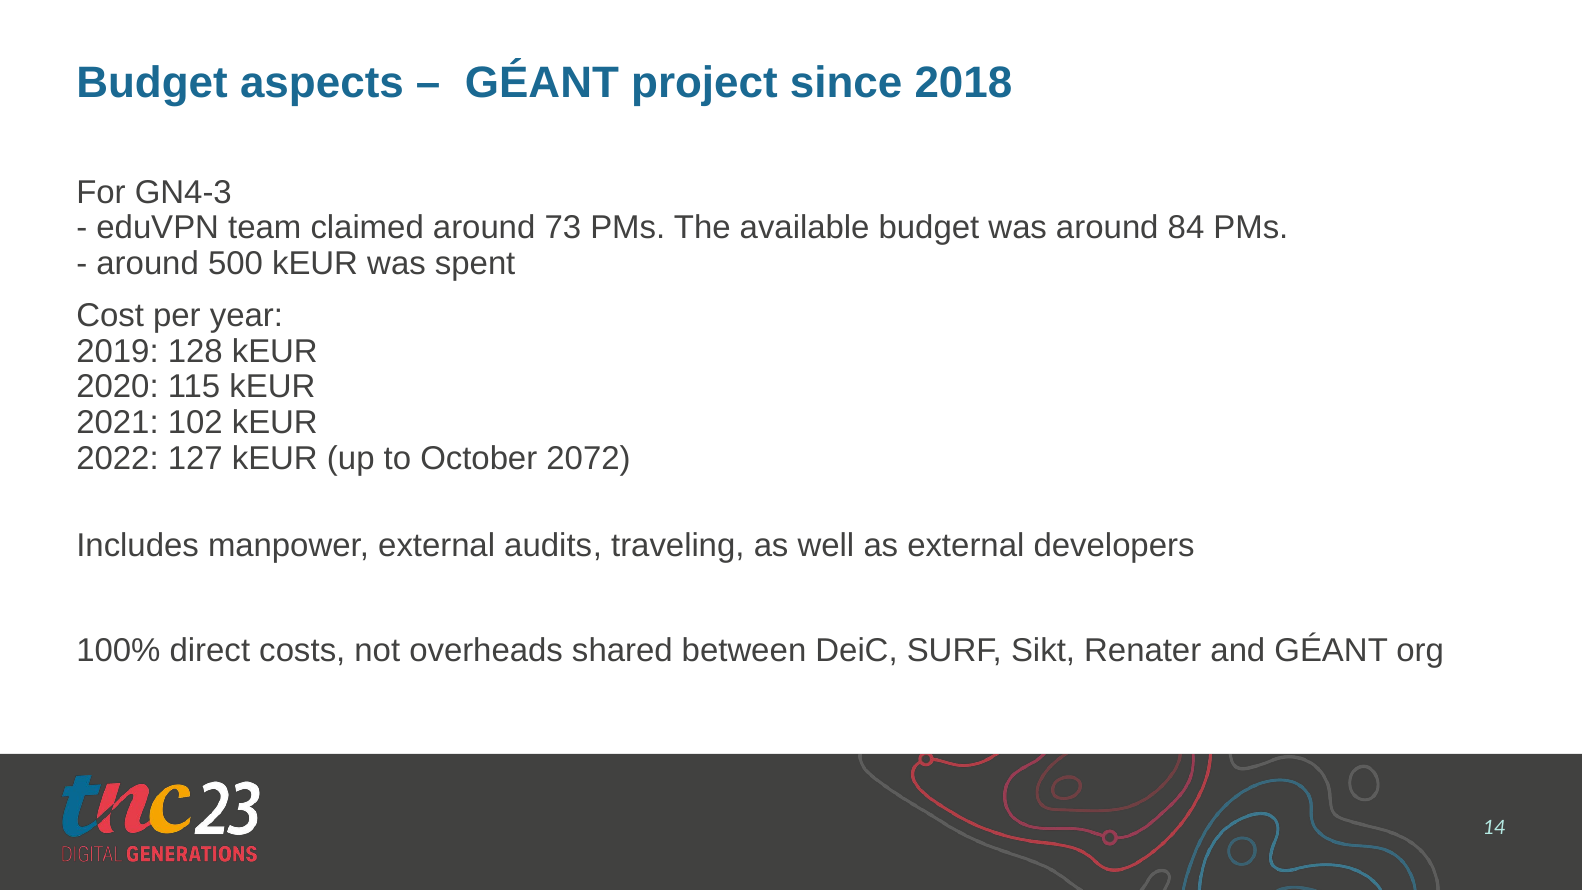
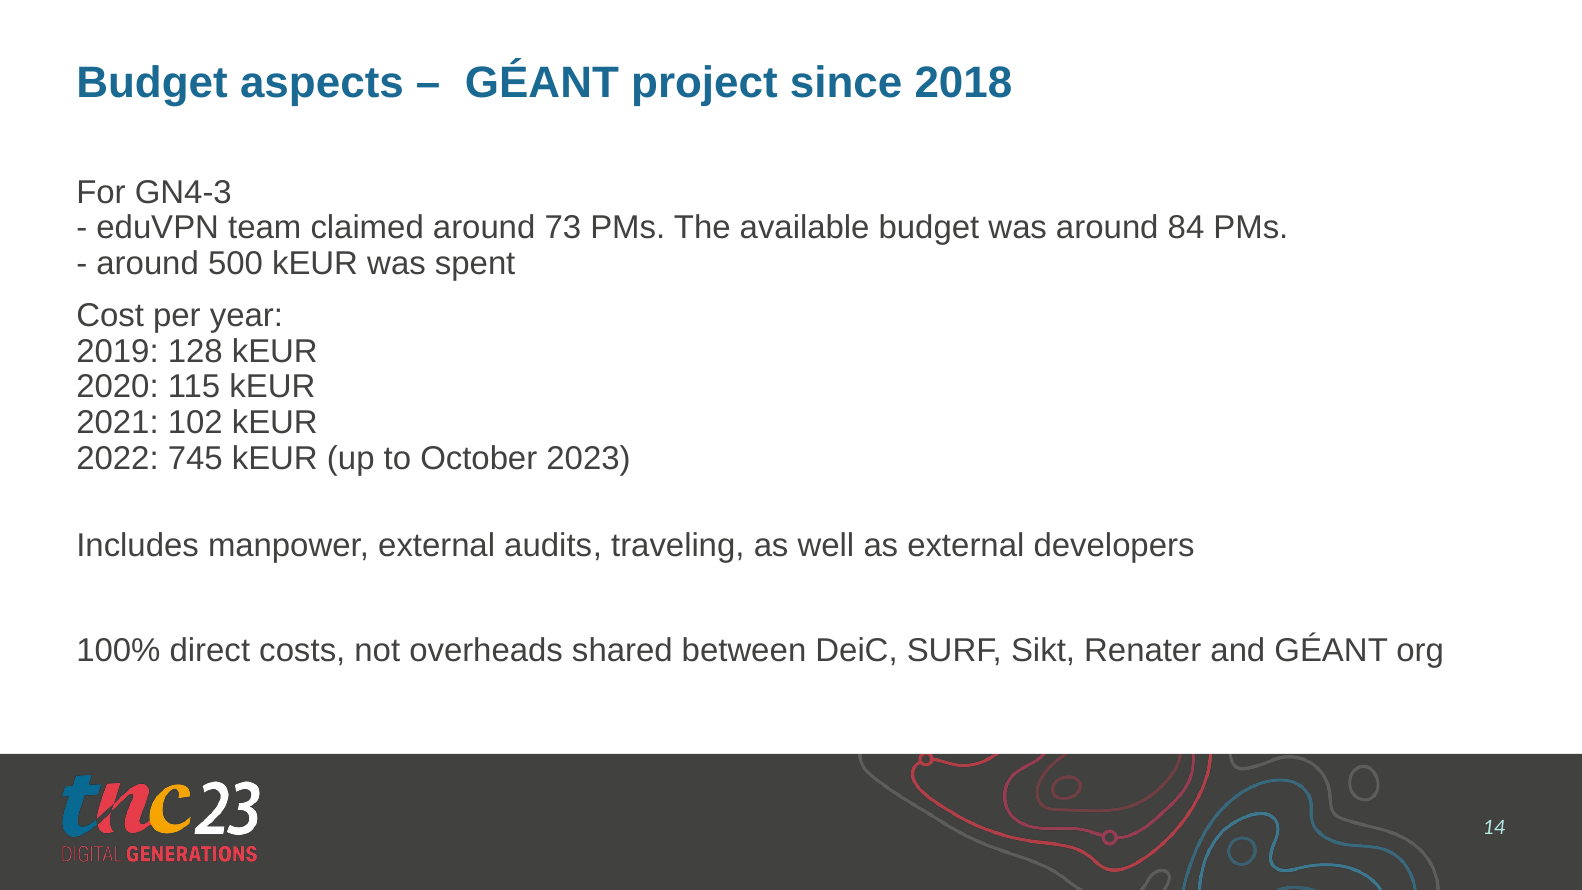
127: 127 -> 745 (195, 458)
2072: 2072 -> 2023 (589, 458)
